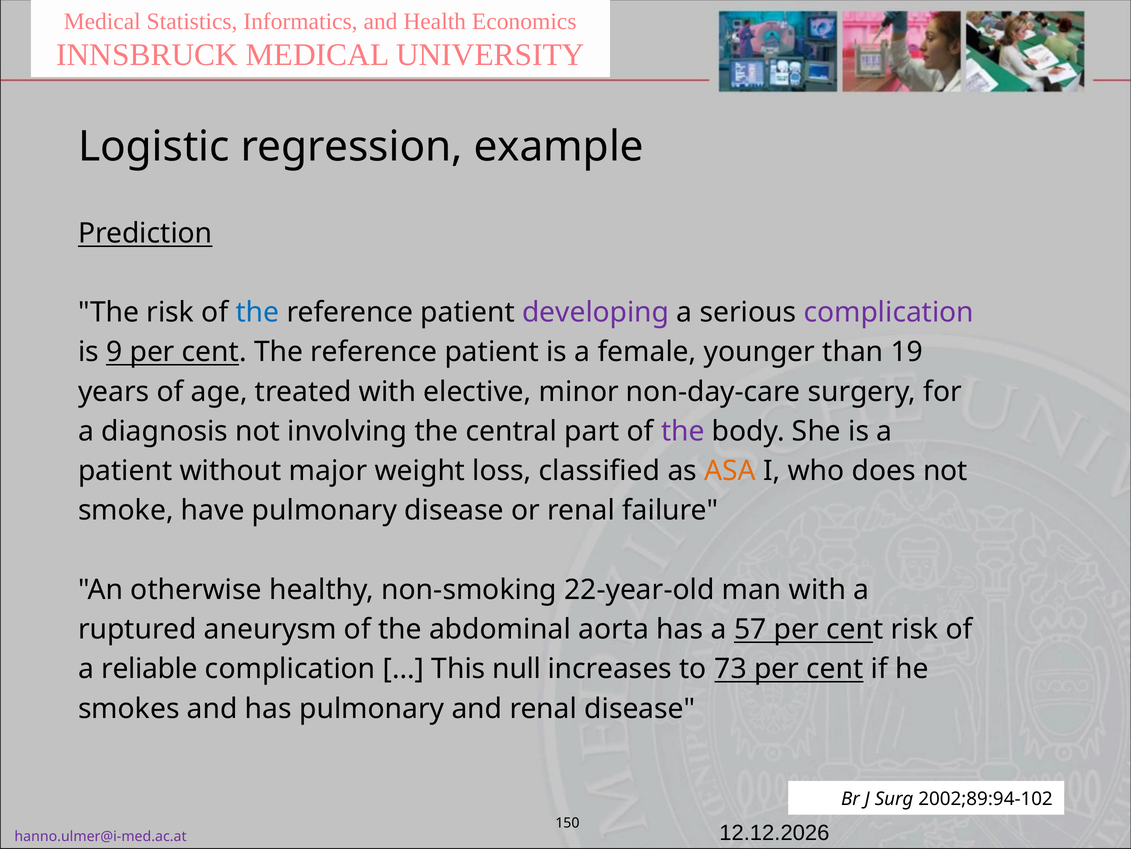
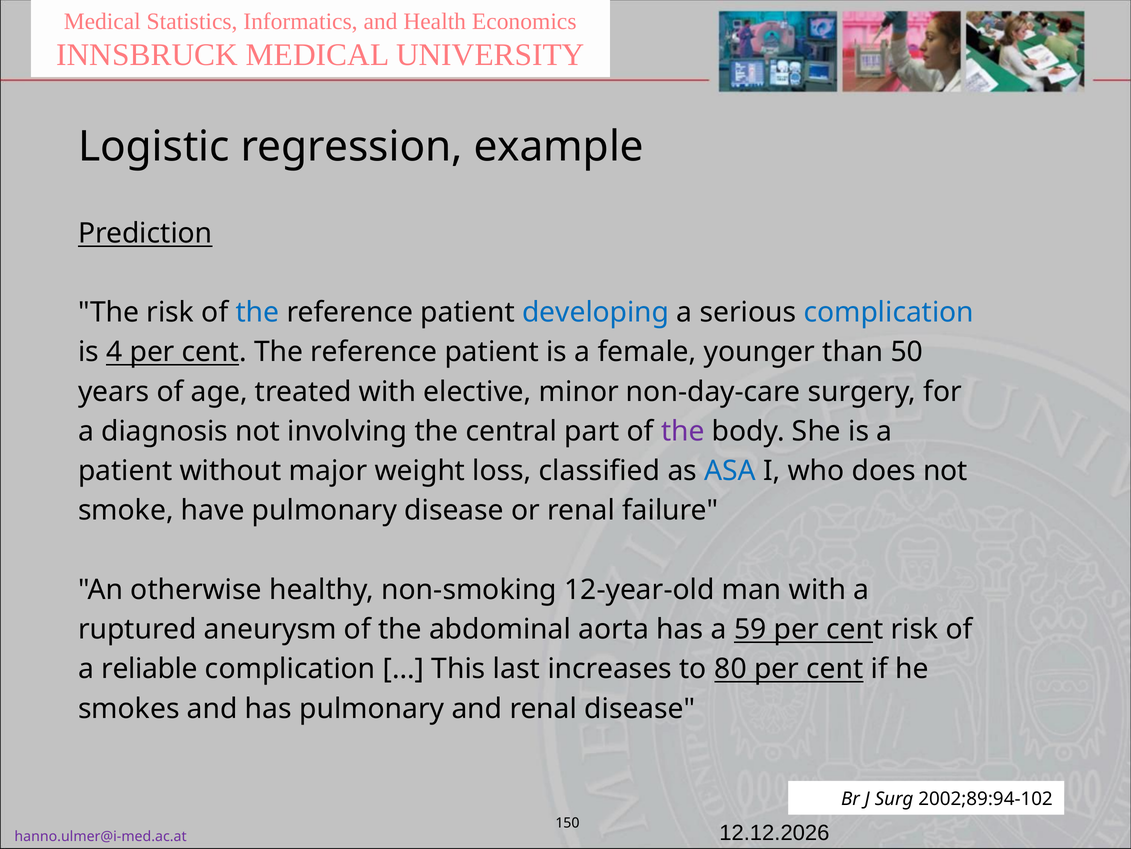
developing colour: purple -> blue (596, 312)
complication colour: purple -> blue (889, 312)
9: 9 -> 4 (114, 352)
19: 19 -> 50 (907, 352)
ASA colour: orange -> blue (730, 471)
22-year-old: 22-year-old -> 12-year-old (639, 589)
57: 57 -> 59 (750, 629)
null: null -> last (516, 669)
73: 73 -> 80 (731, 669)
